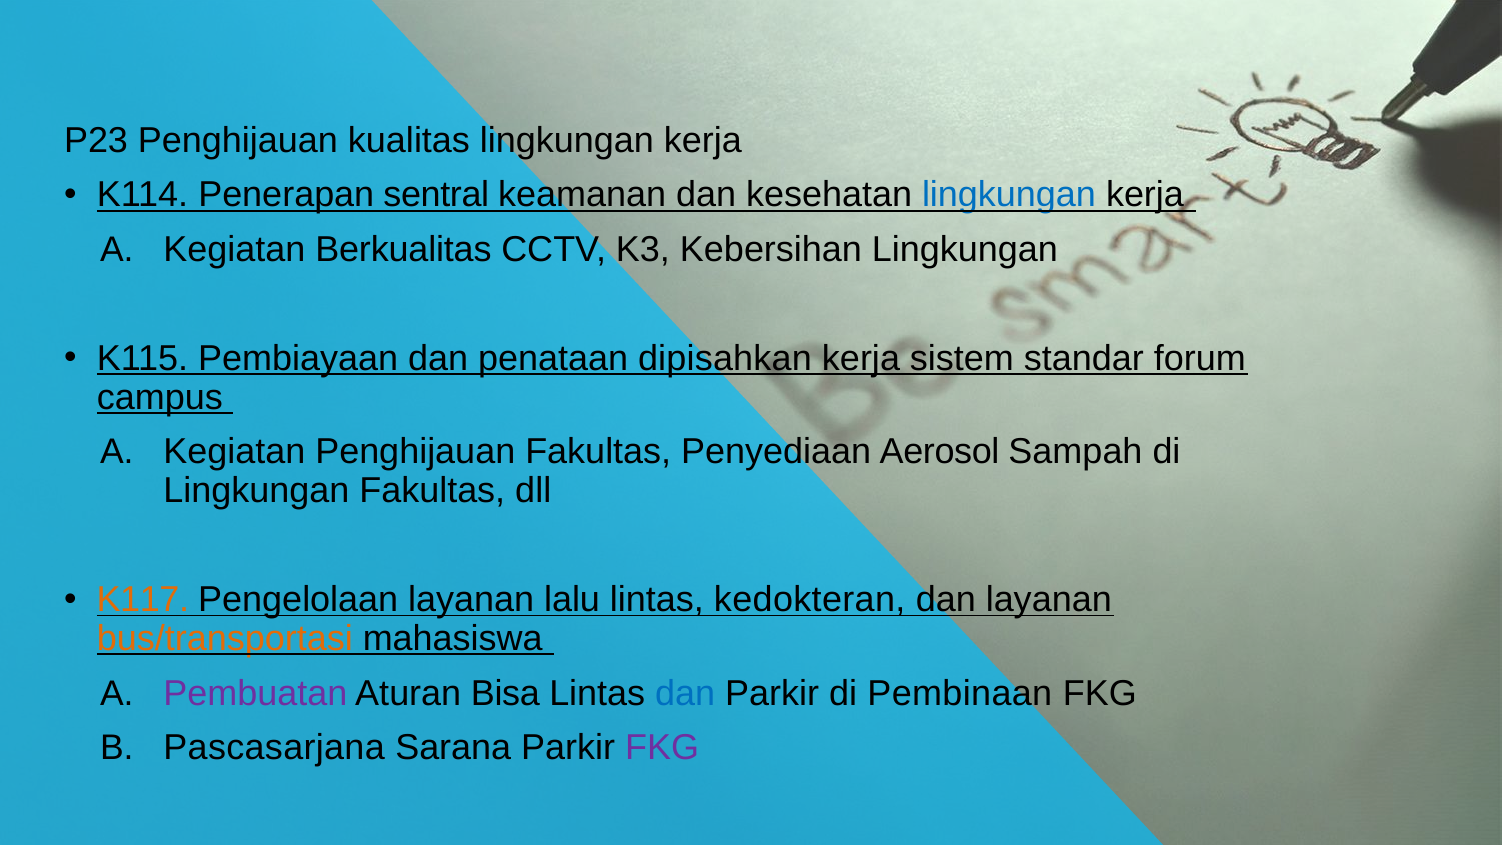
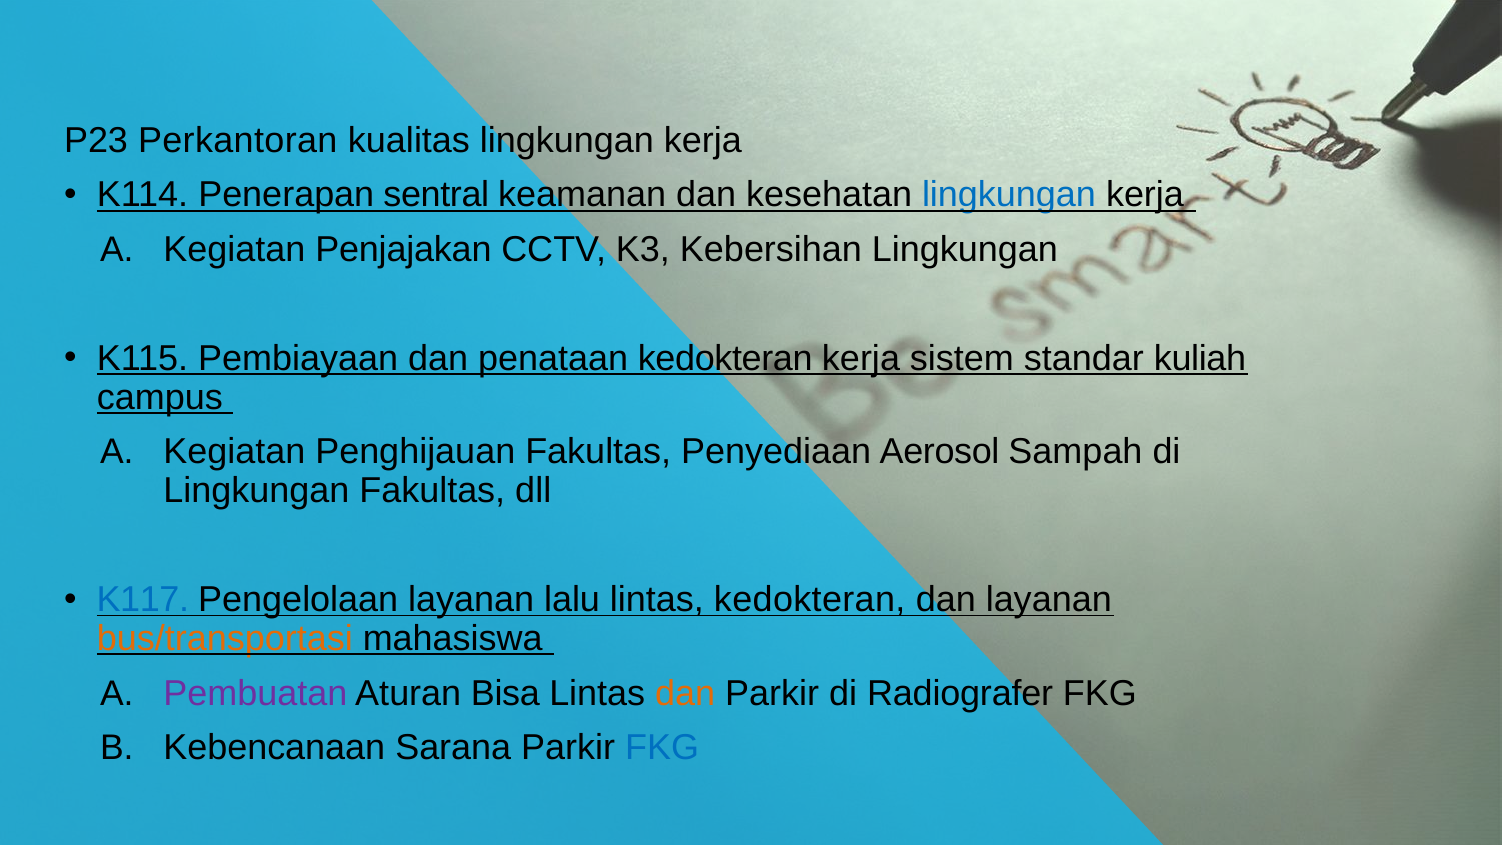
P23 Penghijauan: Penghijauan -> Perkantoran (238, 141)
Berkualitas: Berkualitas -> Penjajakan (403, 250)
penataan dipisahkan: dipisahkan -> kedokteran (725, 358)
forum: forum -> kuliah (1200, 358)
K117 colour: orange -> blue (143, 600)
dan colour: blue -> orange (685, 693)
Pembinaan: Pembinaan -> Radiografer (960, 693)
Pascasarjana: Pascasarjana -> Kebencanaan (274, 748)
FKG colour: purple -> blue (662, 748)
